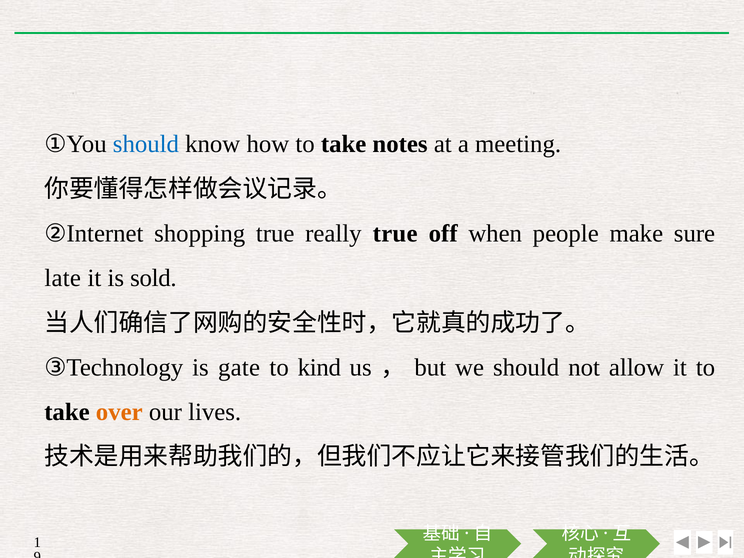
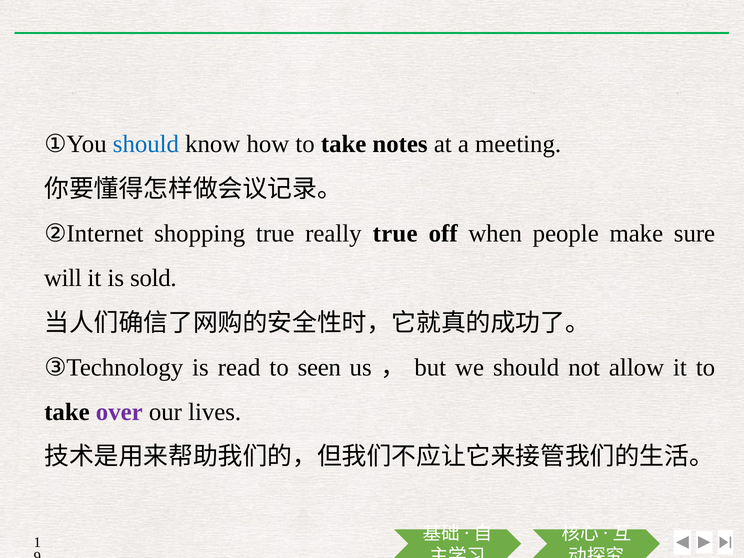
late: late -> will (63, 278)
gate: gate -> read (239, 367)
kind: kind -> seen (319, 367)
over colour: orange -> purple (119, 412)
